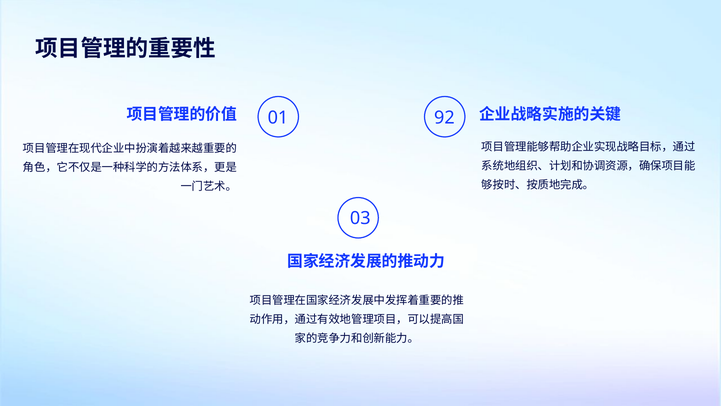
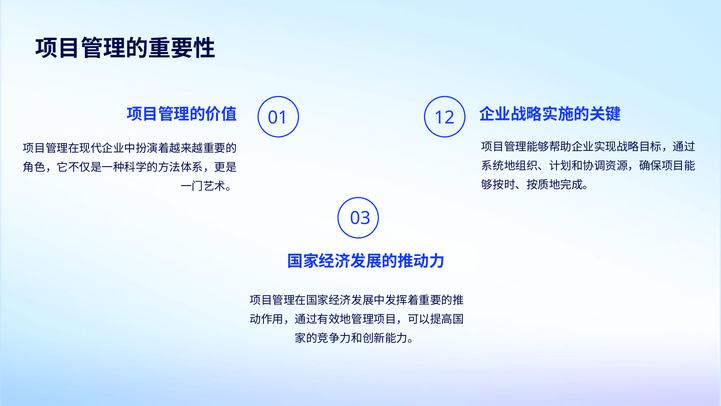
92: 92 -> 12 (444, 118)
